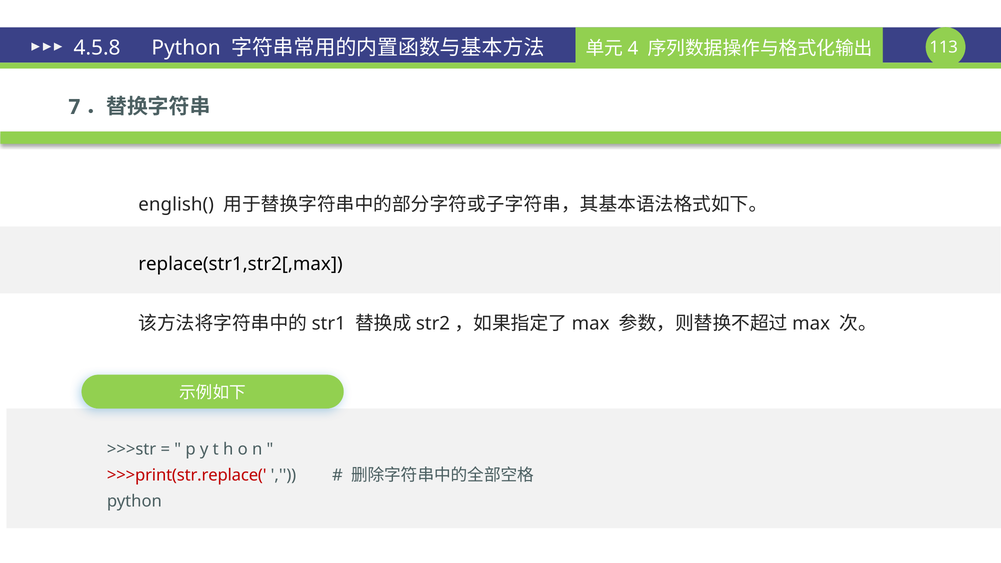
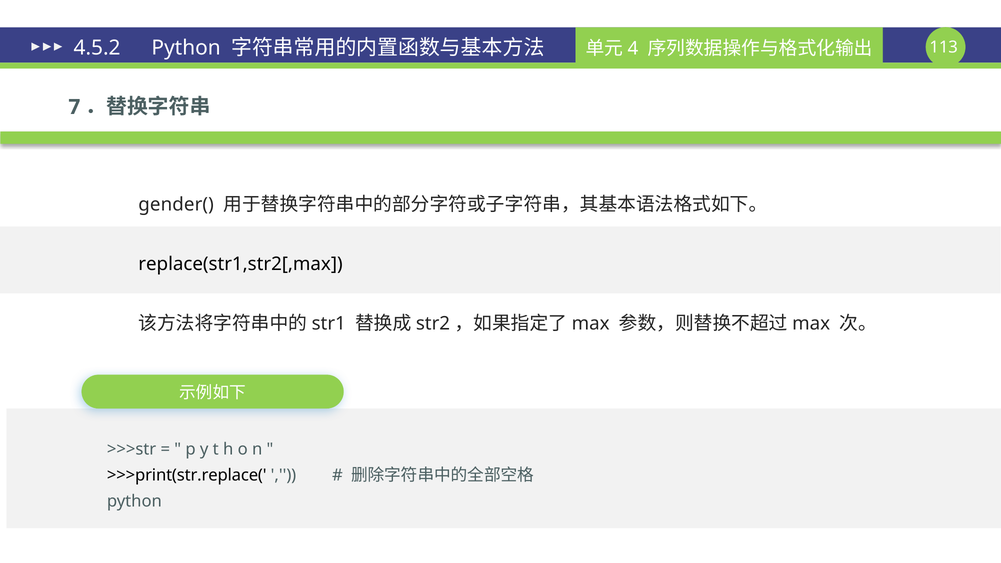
4.5.8: 4.5.8 -> 4.5.2 (97, 48)
english(: english( -> gender( (176, 205)
>>>print(str.replace( colour: red -> black (187, 475)
